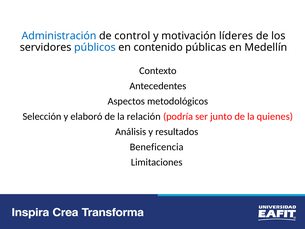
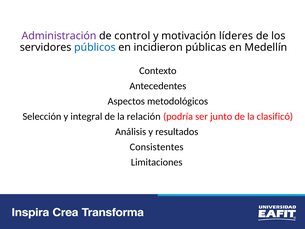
Administración colour: blue -> purple (59, 36)
contenido: contenido -> incidieron (158, 47)
elaboró: elaboró -> integral (86, 116)
quienes: quienes -> clasificó (275, 116)
Beneficencia: Beneficencia -> Consistentes (157, 147)
